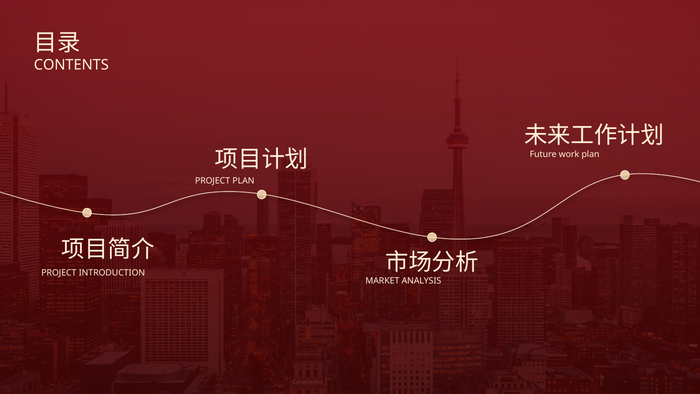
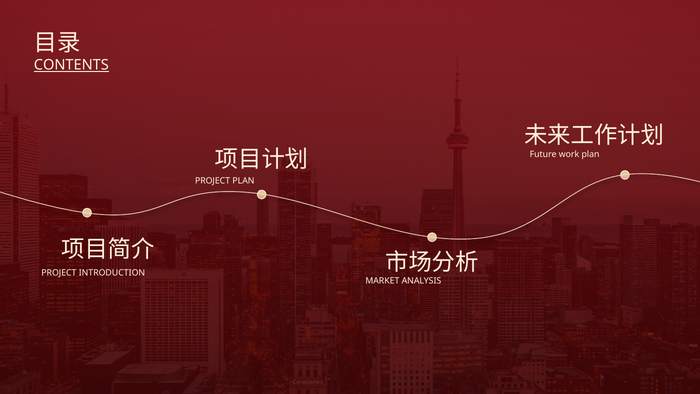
CONTENTS underline: none -> present (71, 65)
